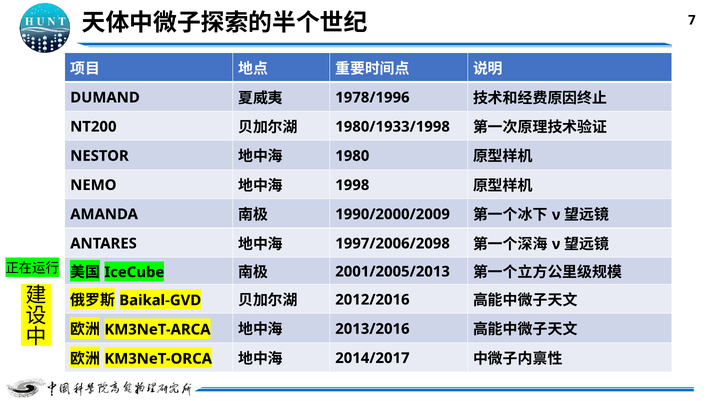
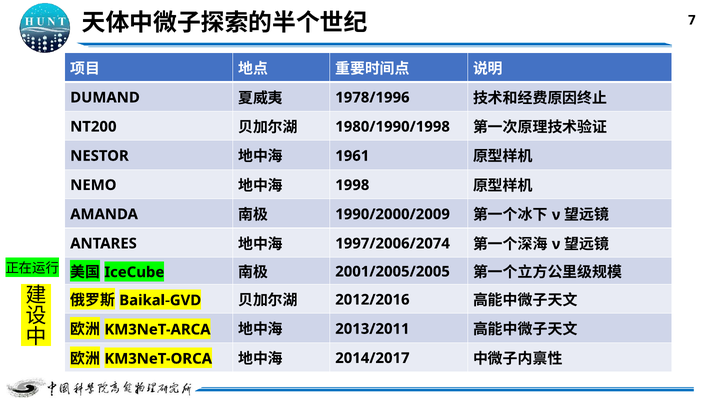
1980/1933/1998: 1980/1933/1998 -> 1980/1990/1998 (393, 127)
1980: 1980 -> 1961 (352, 156)
1997/2006/2098: 1997/2006/2098 -> 1997/2006/2074 (393, 244)
2001/2005/2013: 2001/2005/2013 -> 2001/2005/2005 (393, 272)
2013/2016: 2013/2016 -> 2013/2011 (372, 329)
